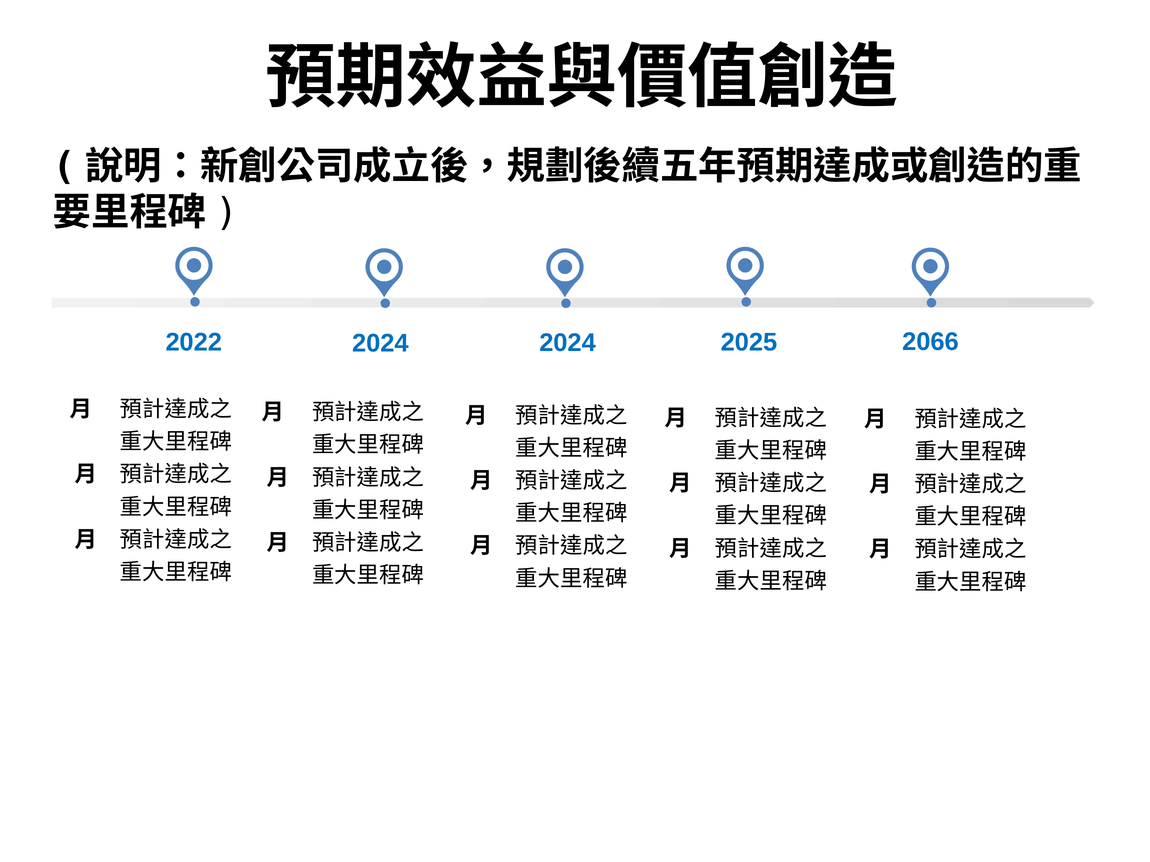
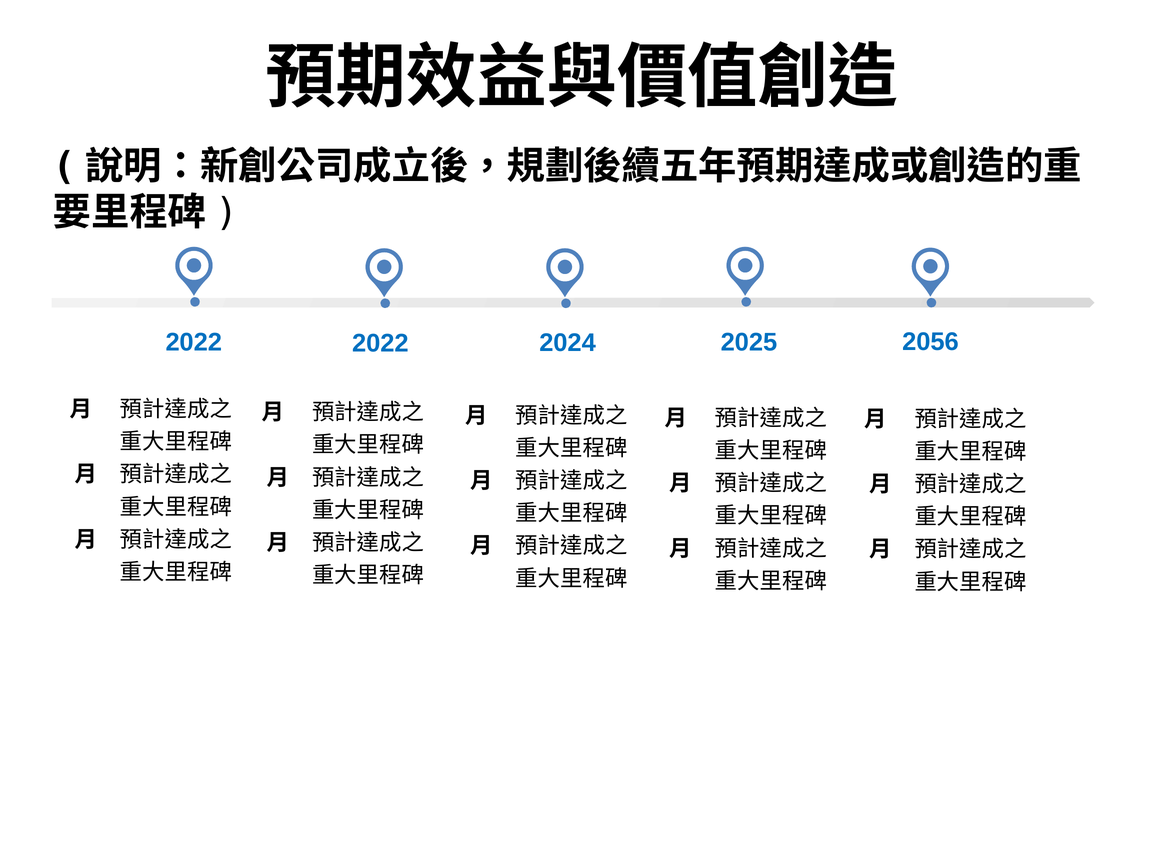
2022 2024: 2024 -> 2022 (380, 343)
2066: 2066 -> 2056 (930, 342)
